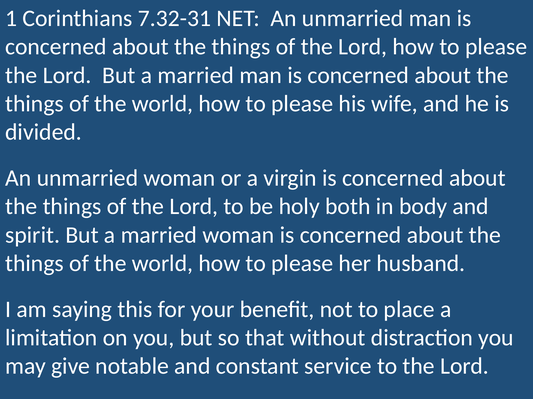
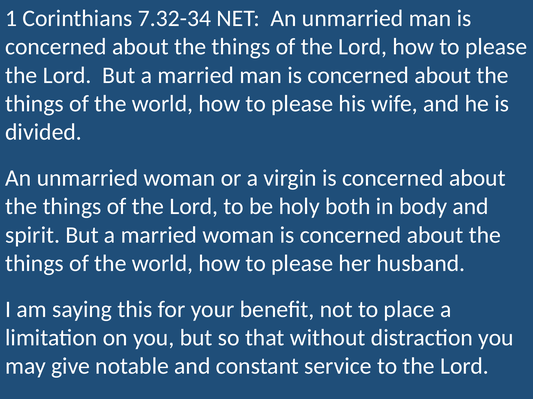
7.32-31: 7.32-31 -> 7.32-34 (174, 18)
